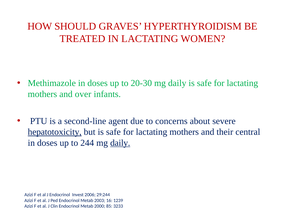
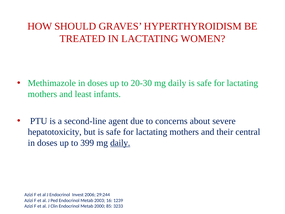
over: over -> least (83, 94)
hepatotoxicity underline: present -> none (55, 132)
244: 244 -> 399 (87, 143)
